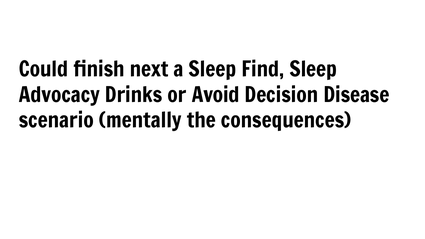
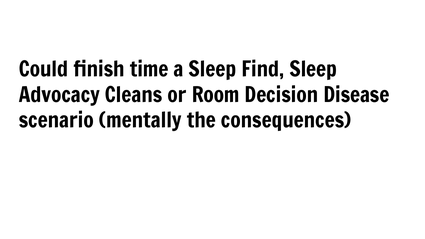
next: next -> time (149, 70)
Drinks: Drinks -> Cleans (134, 95)
Avoid: Avoid -> Room (216, 95)
